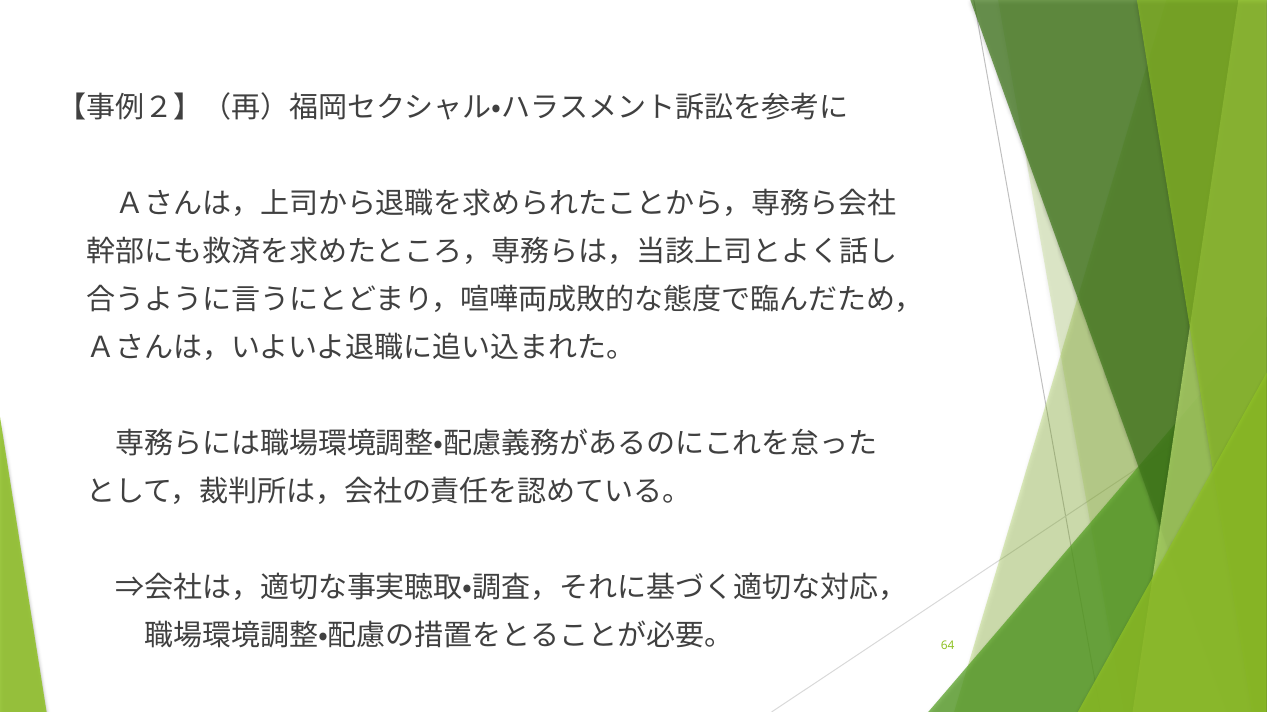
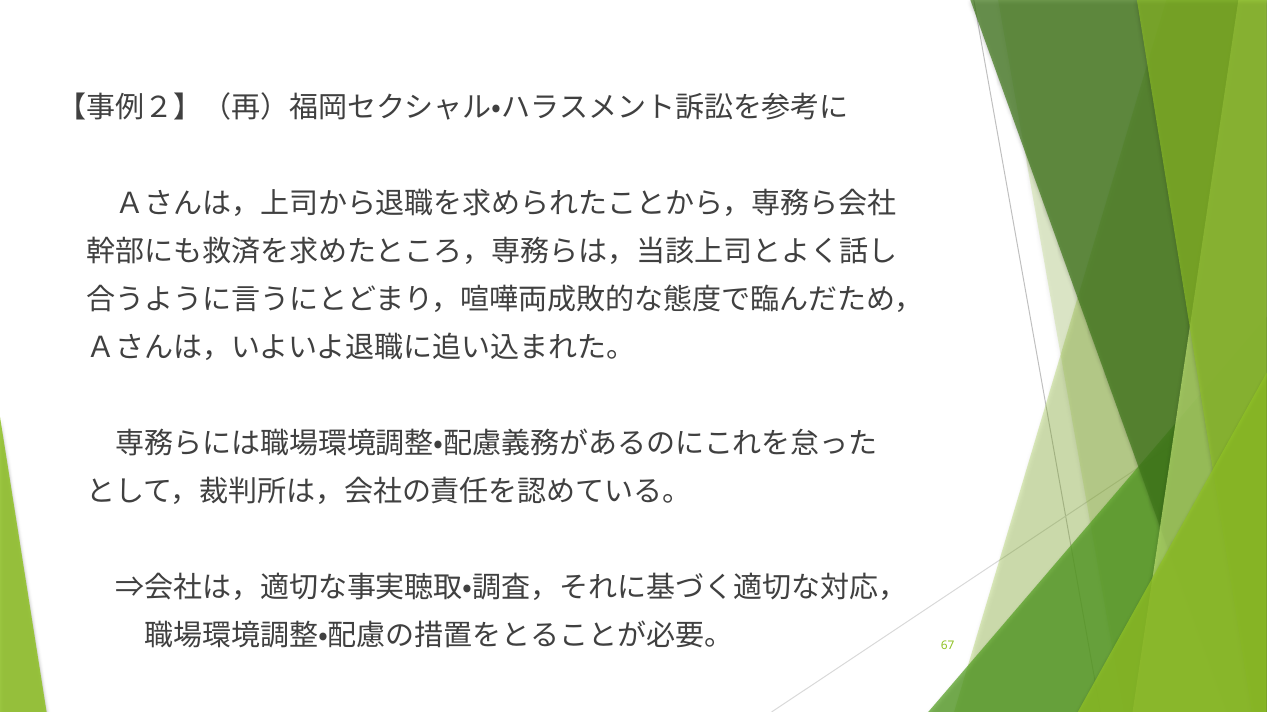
64: 64 -> 67 (948, 647)
